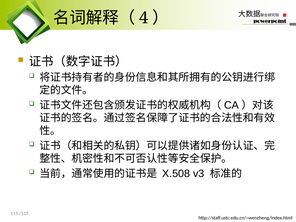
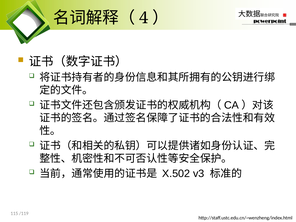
X.508: X.508 -> X.502 (176, 174)
